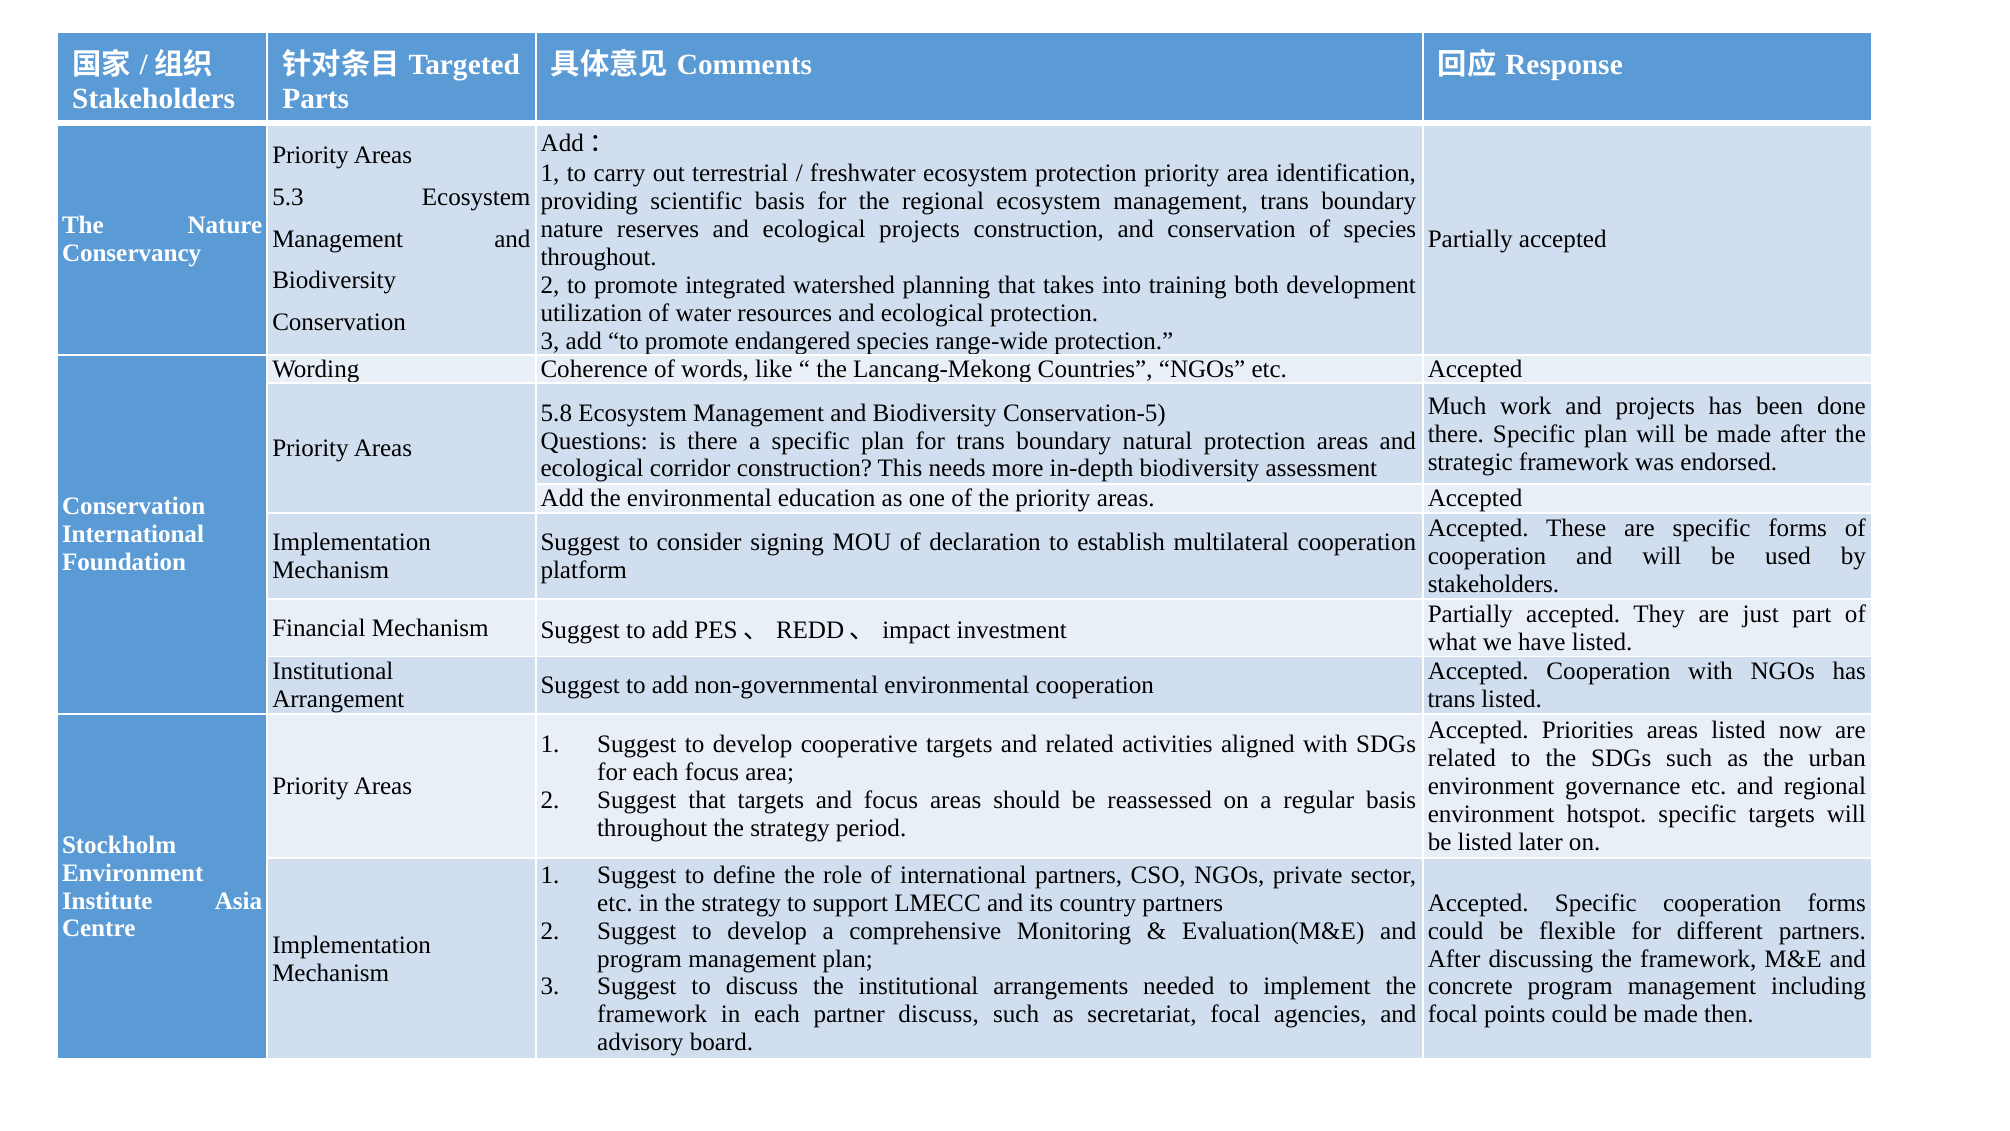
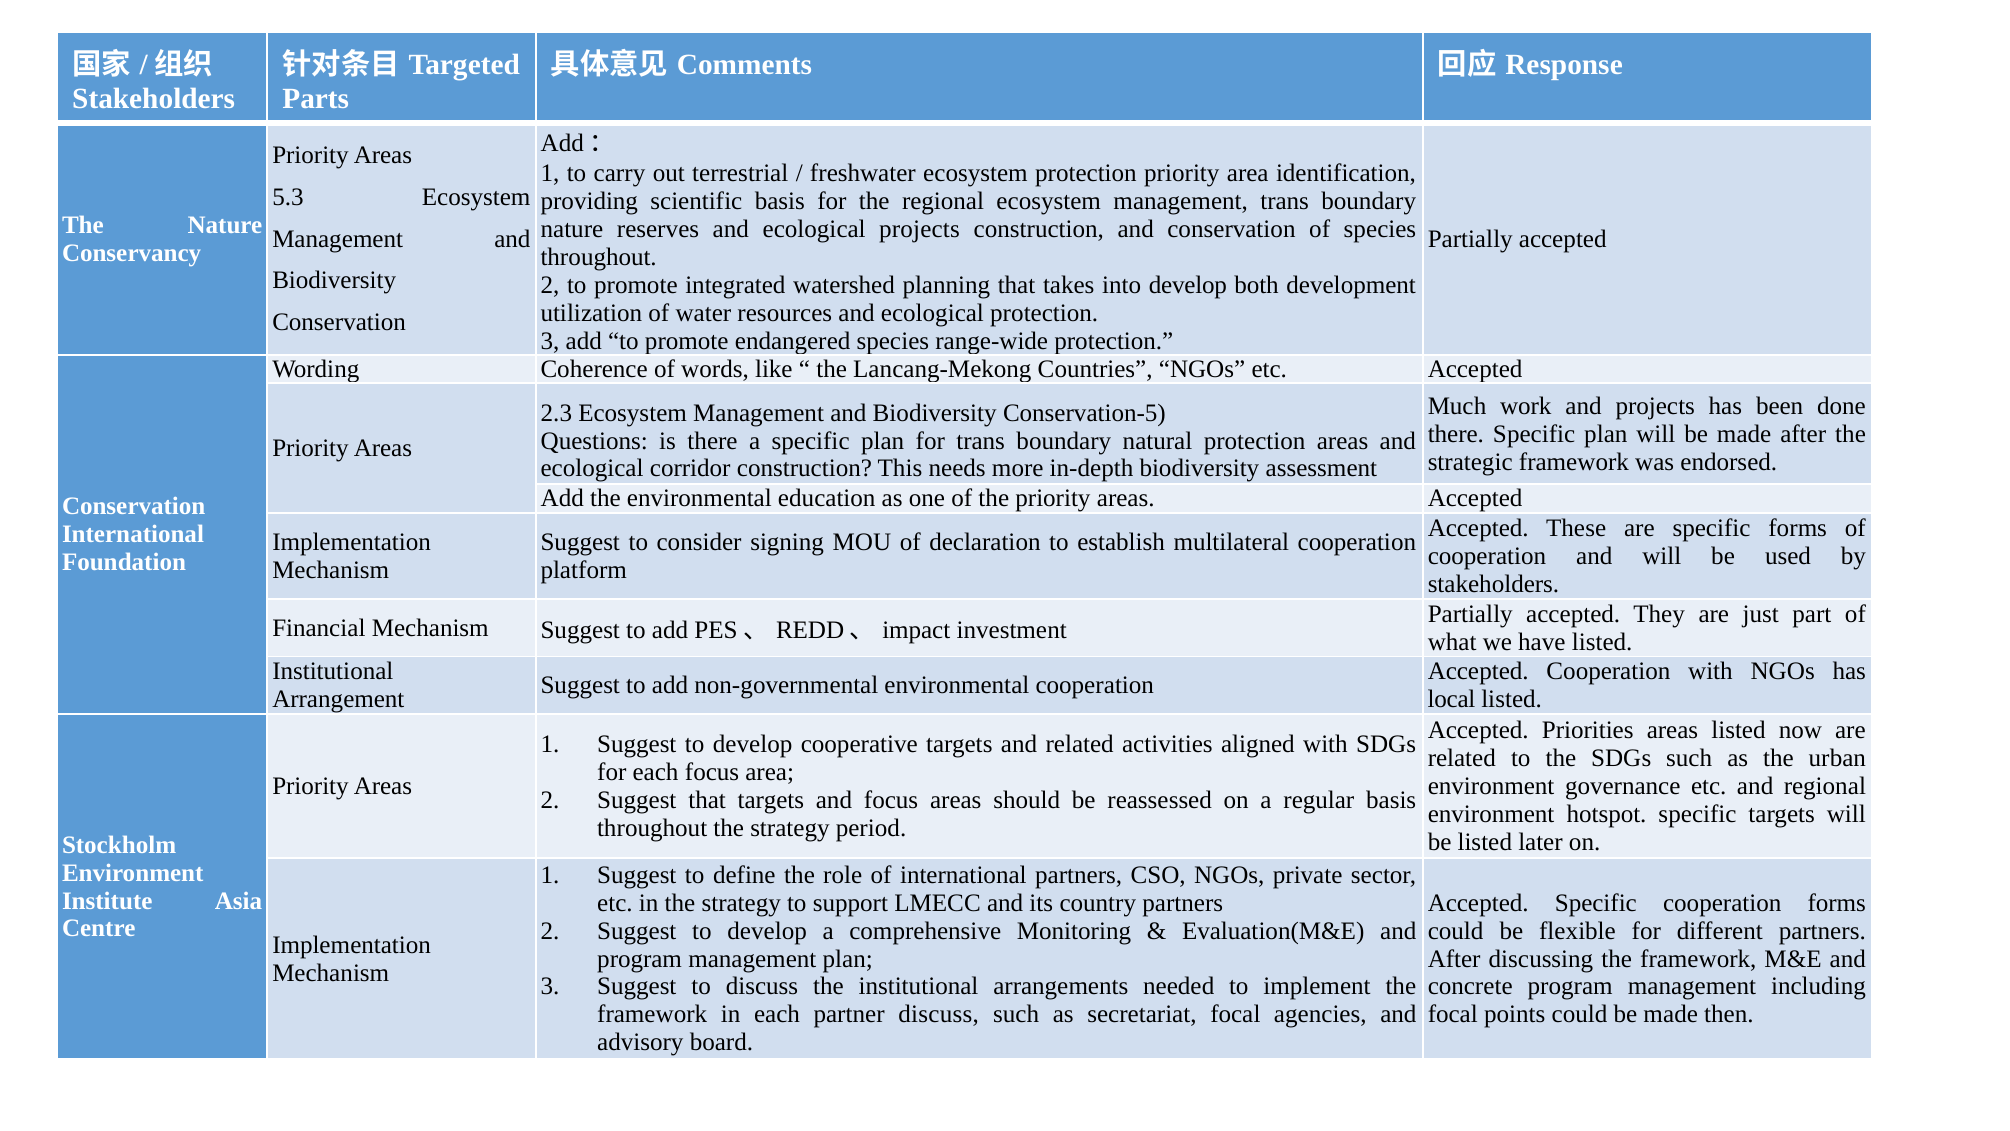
into training: training -> develop (1188, 285)
5.8: 5.8 -> 2.3 (556, 413)
trans: trans -> local (1452, 699)
